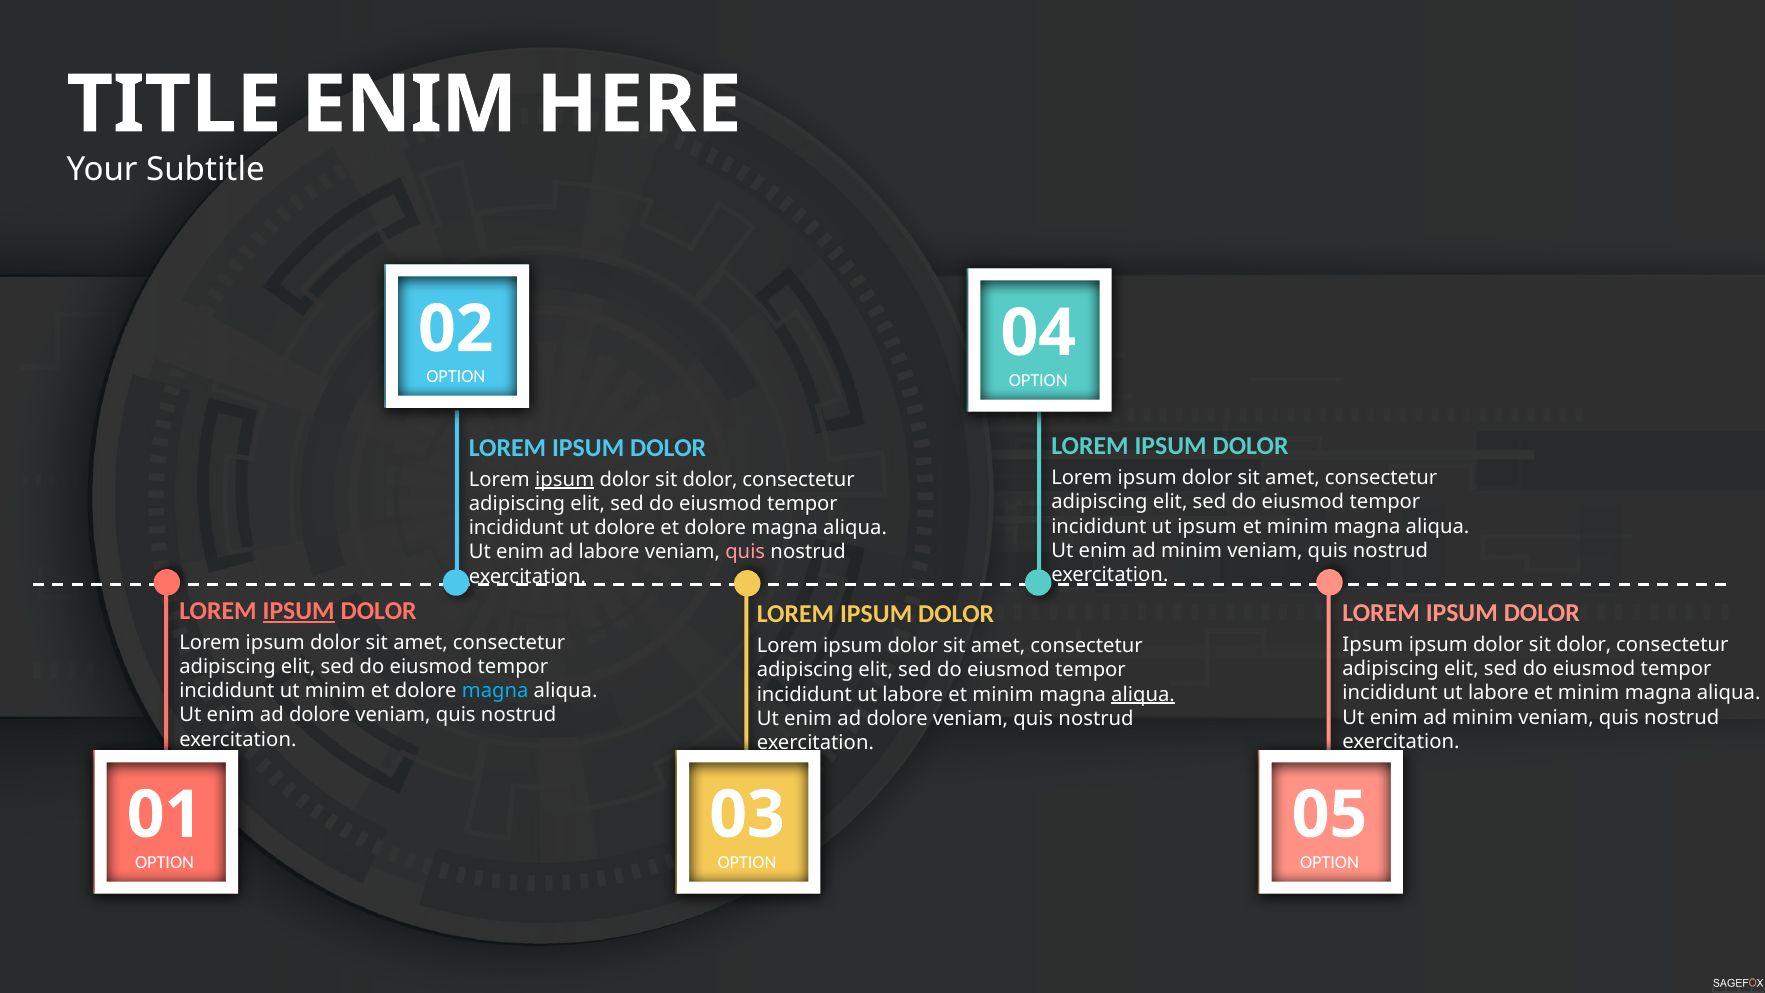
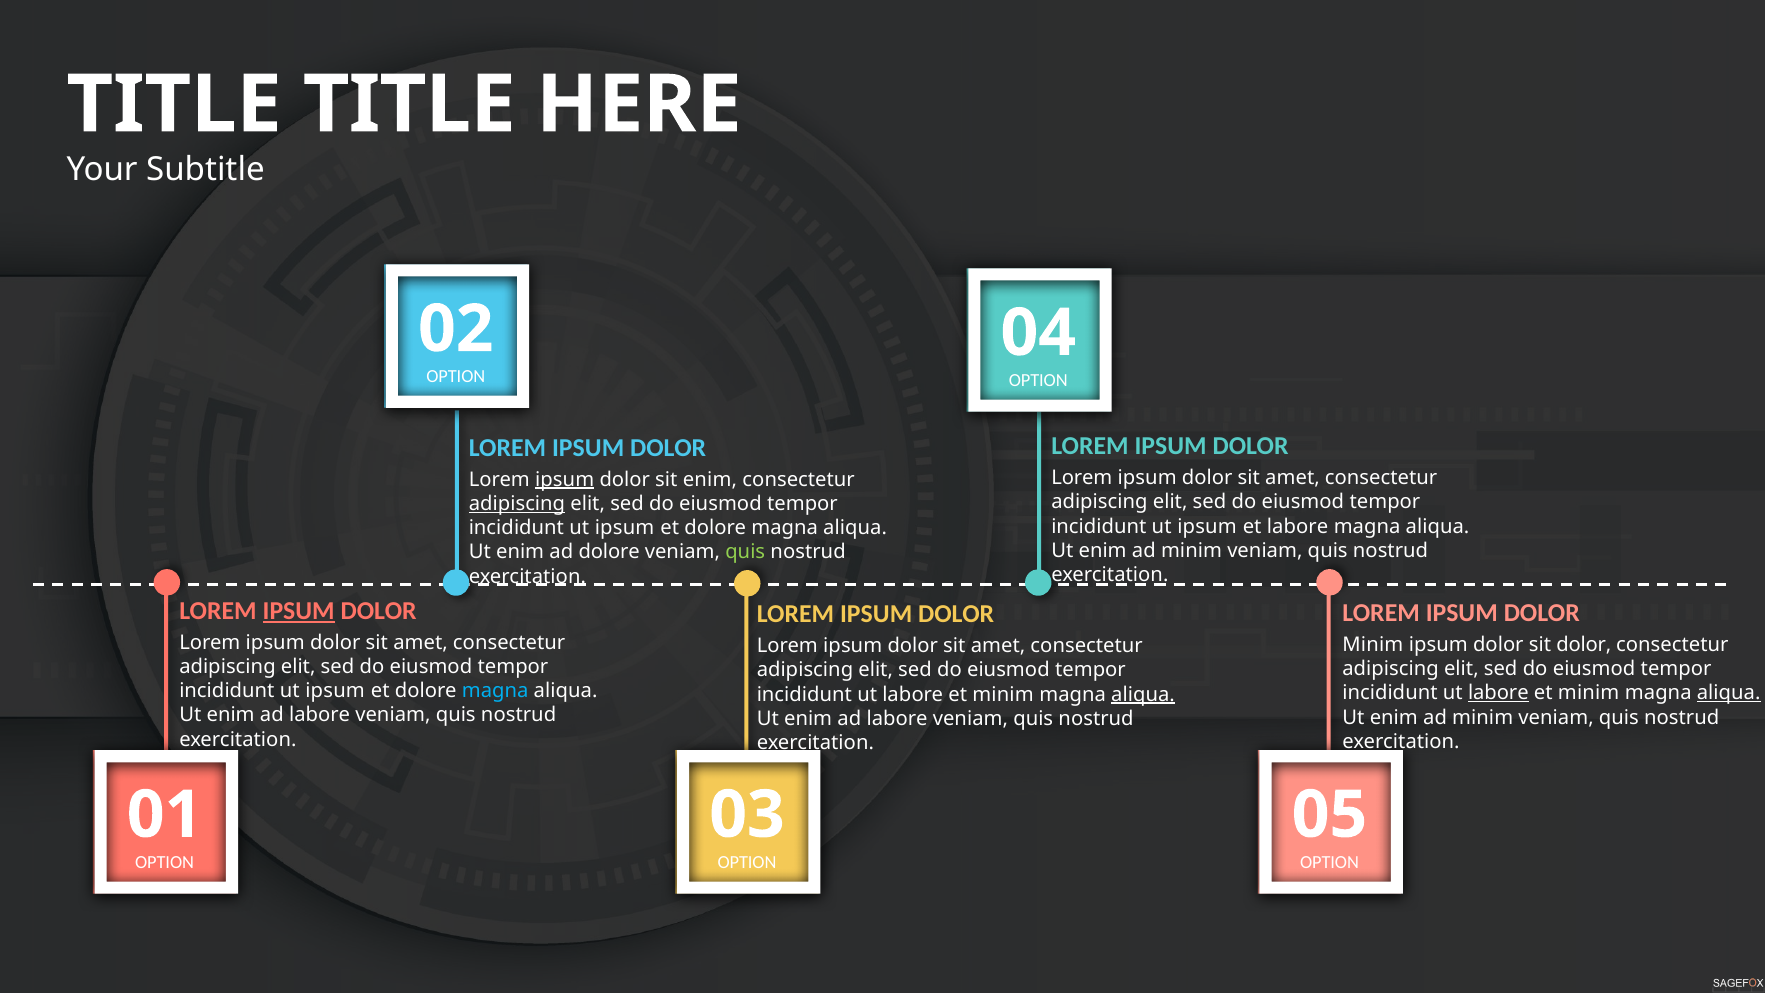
ENIM: ENIM -> TITLE (409, 105)
dolor: dolor -> enim (710, 479)
adipiscing underline: none -> present (517, 504)
minim: minim -> labore (1298, 526)
dolore: dolore -> ipsum (625, 528)
ad labore: labore -> dolore (609, 552)
quis colour: pink -> light green (745, 552)
Ipsum: Ipsum -> Minim (1373, 644)
minim: minim -> ipsum (335, 691)
labore underline: none -> present (1498, 693)
aliqua underline: none -> present (1729, 693)
dolore: dolore -> labore (320, 715)
dolore: dolore -> labore (897, 719)
